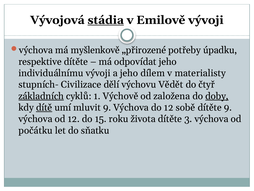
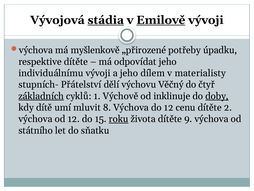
Emilově underline: none -> present (161, 20)
Civilizace: Civilizace -> Přátelství (81, 84)
Vědět: Vědět -> Věčný (171, 84)
založena: založena -> inklinuje (172, 96)
dítě underline: present -> none (44, 107)
mluvit 9: 9 -> 8 (107, 107)
sobě: sobě -> cenu (186, 107)
dítěte 9: 9 -> 2 (228, 107)
roku underline: none -> present (119, 119)
3: 3 -> 9 (188, 119)
počátku: počátku -> státního (36, 130)
